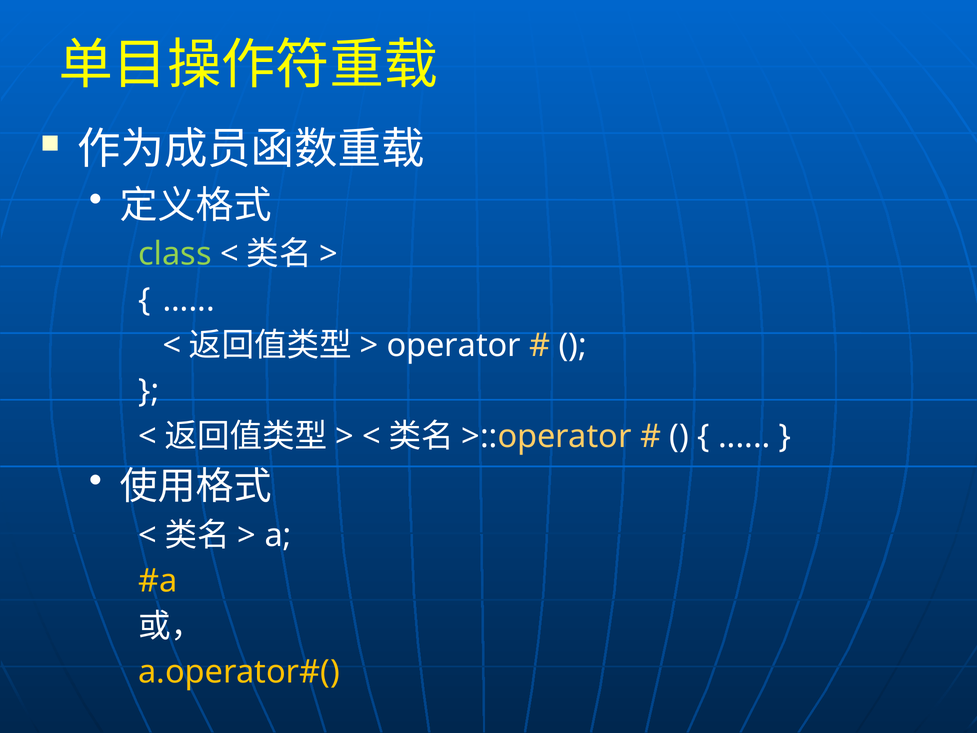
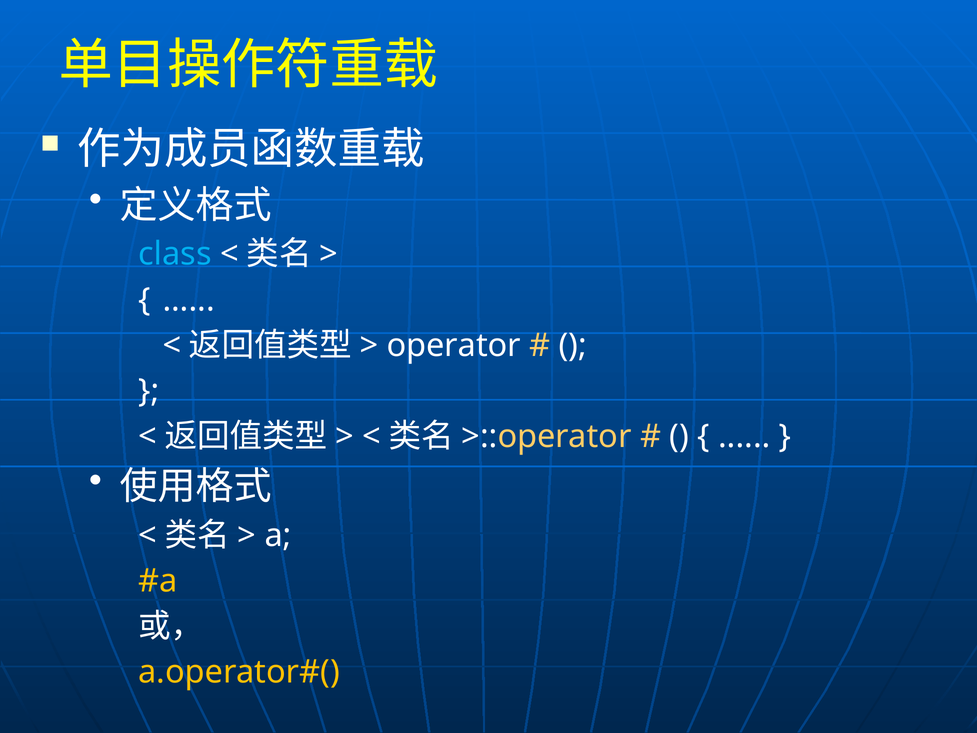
class colour: light green -> light blue (175, 254)
